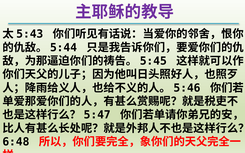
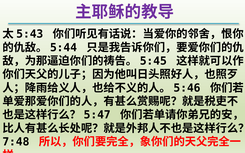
6:48: 6:48 -> 7:48 (16, 142)
